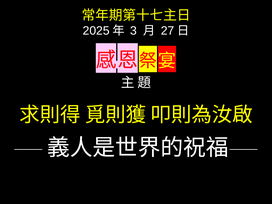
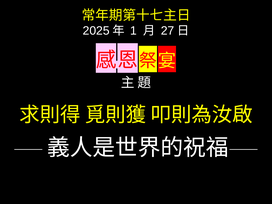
3: 3 -> 1 (134, 31)
